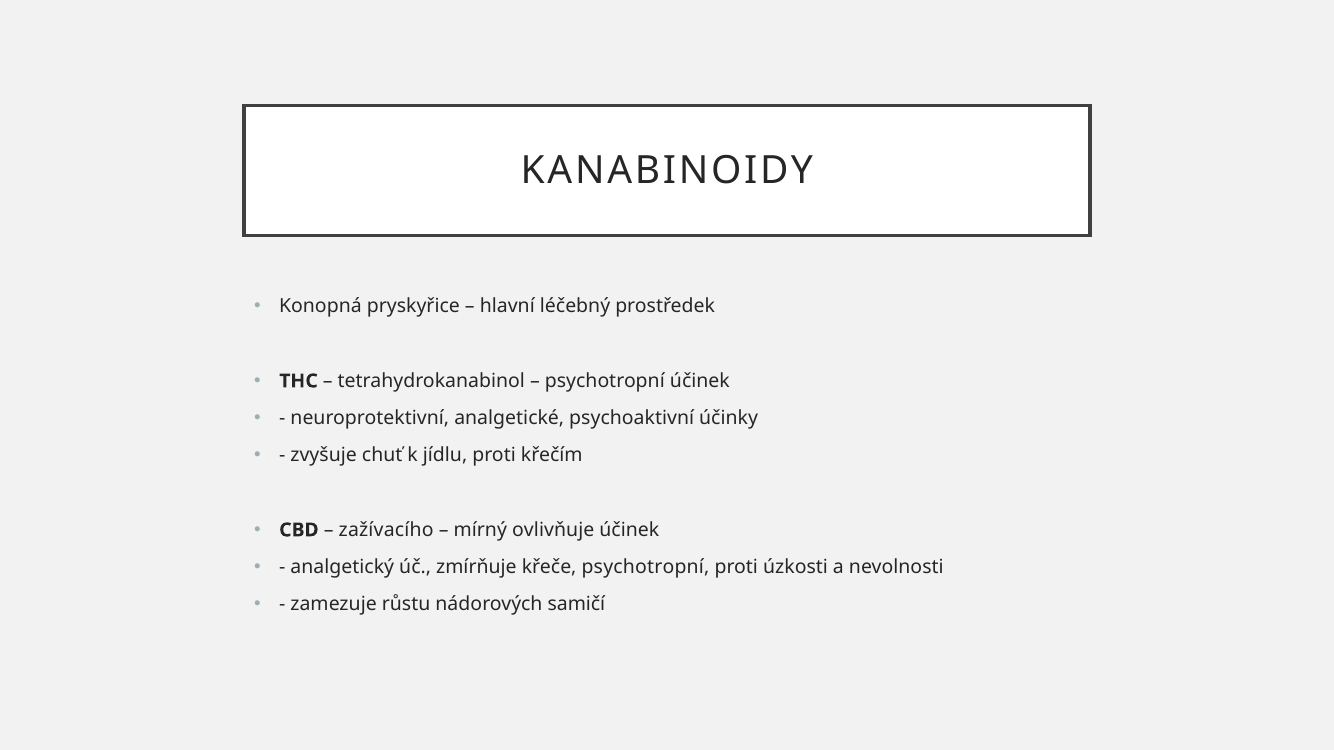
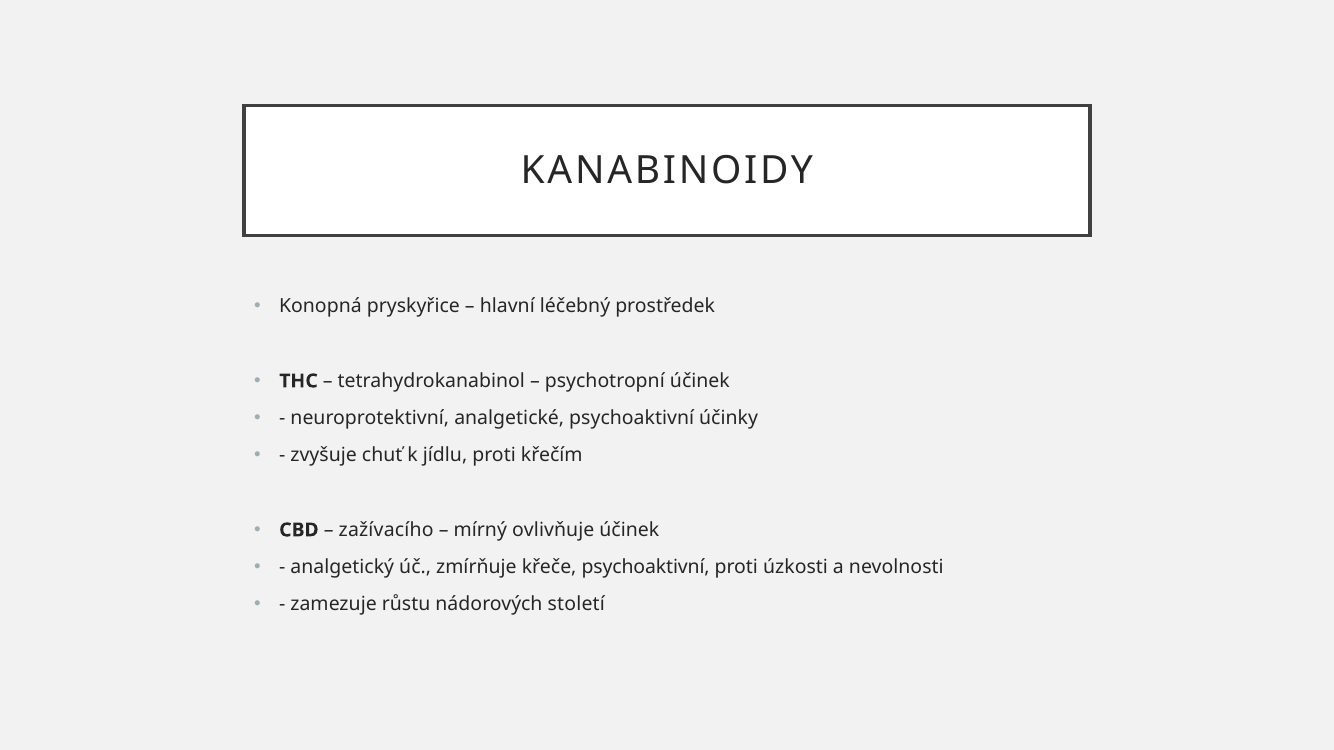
křeče psychotropní: psychotropní -> psychoaktivní (646, 568)
samičí: samičí -> století (576, 605)
